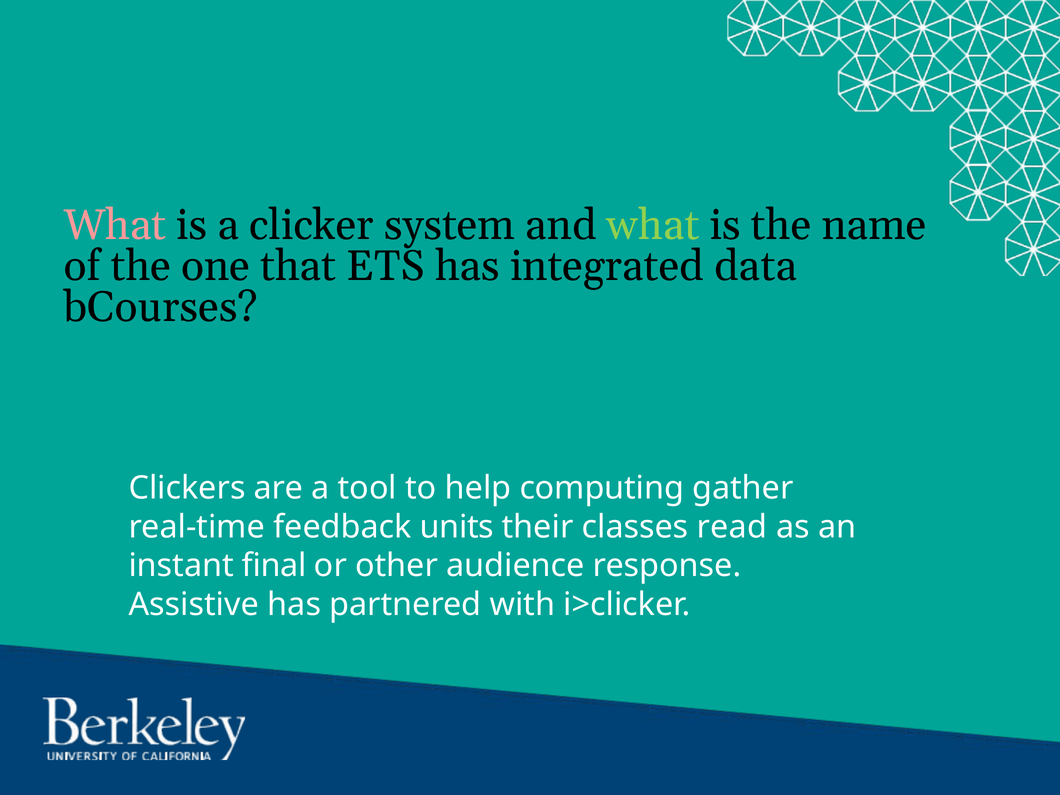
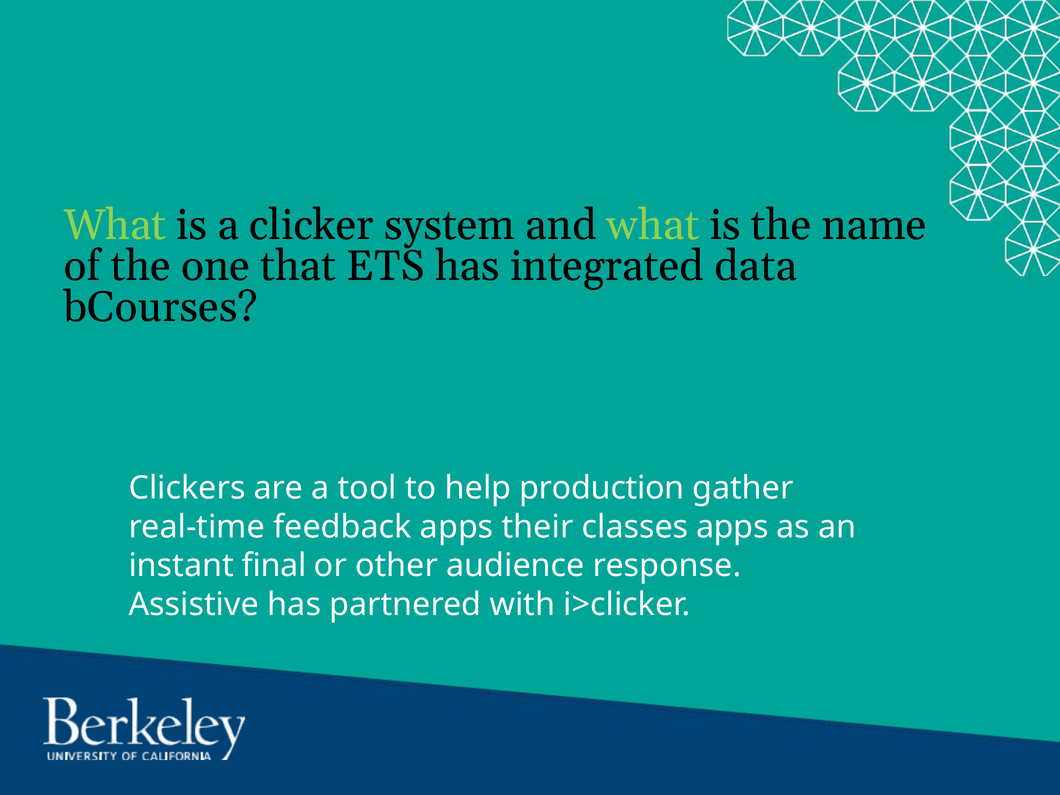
What colour: pink -> light green (115, 225)
computing: computing -> production (602, 488)
feedback units: units -> apps (457, 527)
classes read: read -> apps (732, 527)
